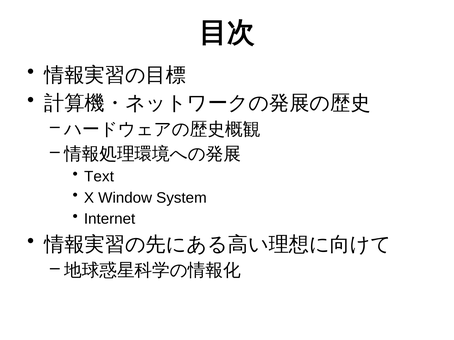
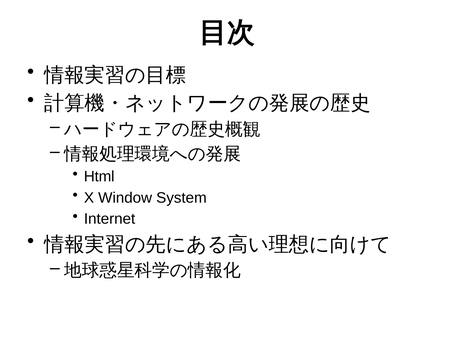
Text: Text -> Html (99, 177)
